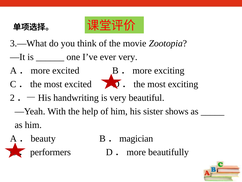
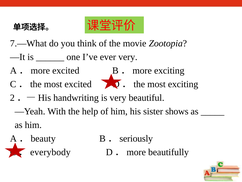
3.—What: 3.—What -> 7.—What (28, 43)
magician: magician -> seriously (136, 138)
performers: performers -> everybody (50, 152)
